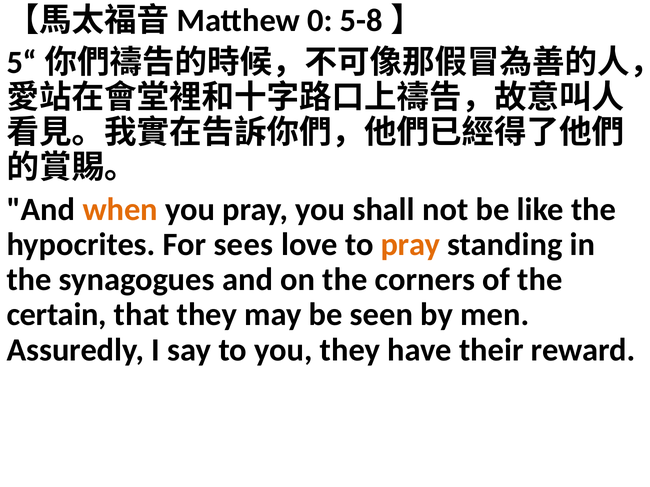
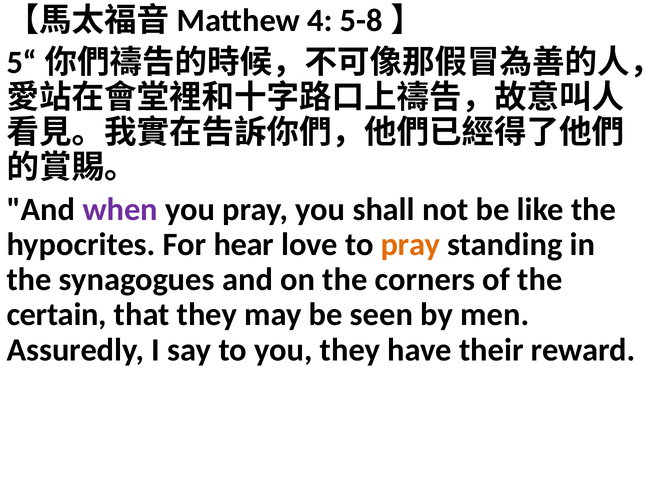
0: 0 -> 4 (320, 21)
when colour: orange -> purple (120, 210)
sees: sees -> hear (244, 245)
